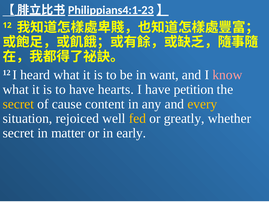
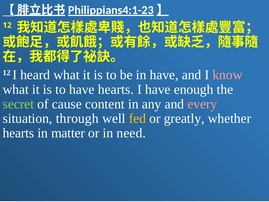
in want: want -> have (164, 75)
petition: petition -> enough (194, 89)
secret colour: yellow -> light green (18, 104)
every colour: yellow -> pink (202, 104)
rejoiced: rejoiced -> through (77, 118)
secret: secret -> hearts (18, 133)
early: early -> need (131, 133)
